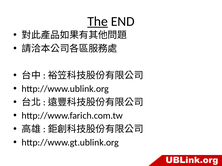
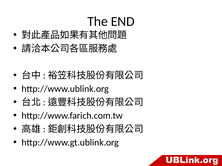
The underline: present -> none (98, 21)
